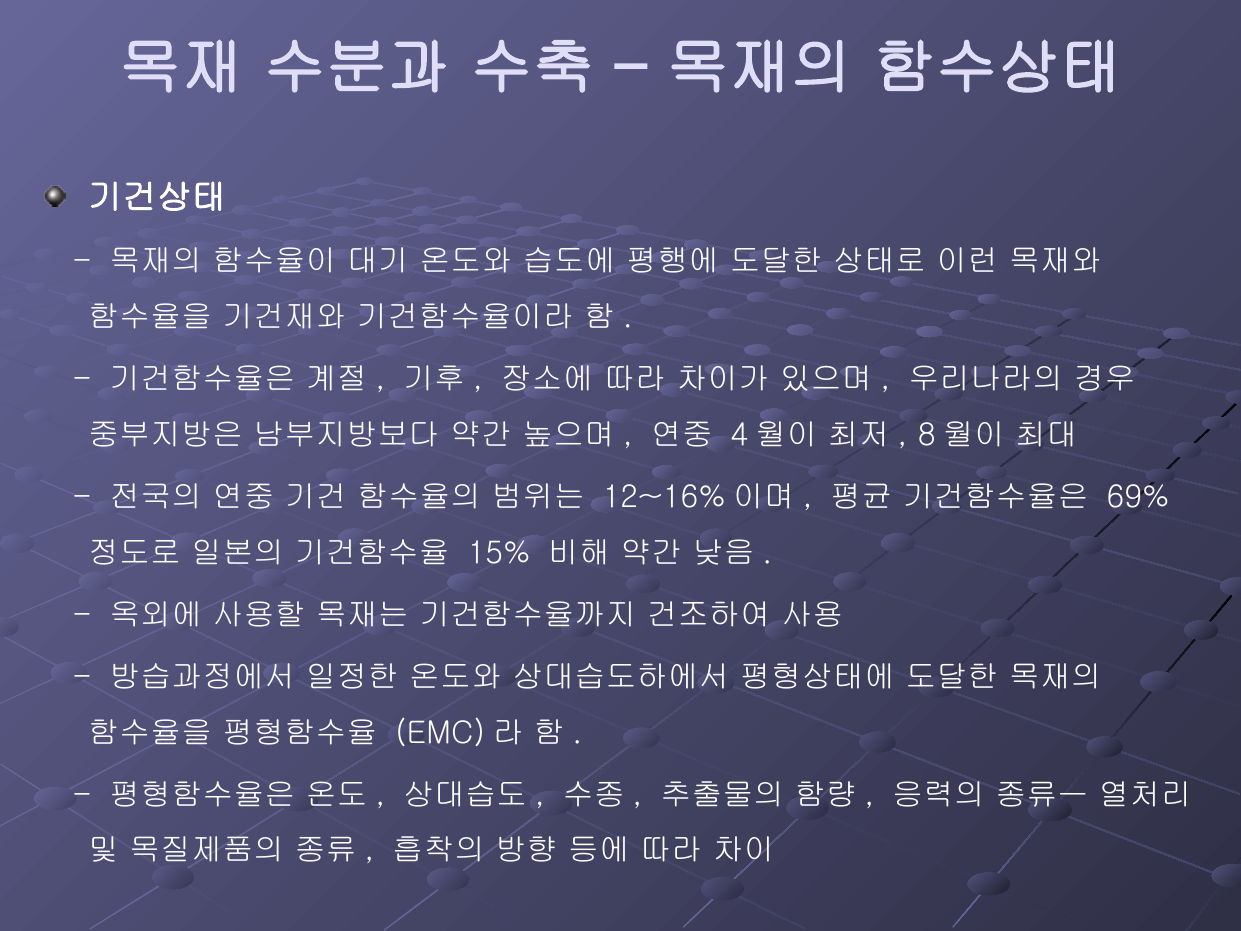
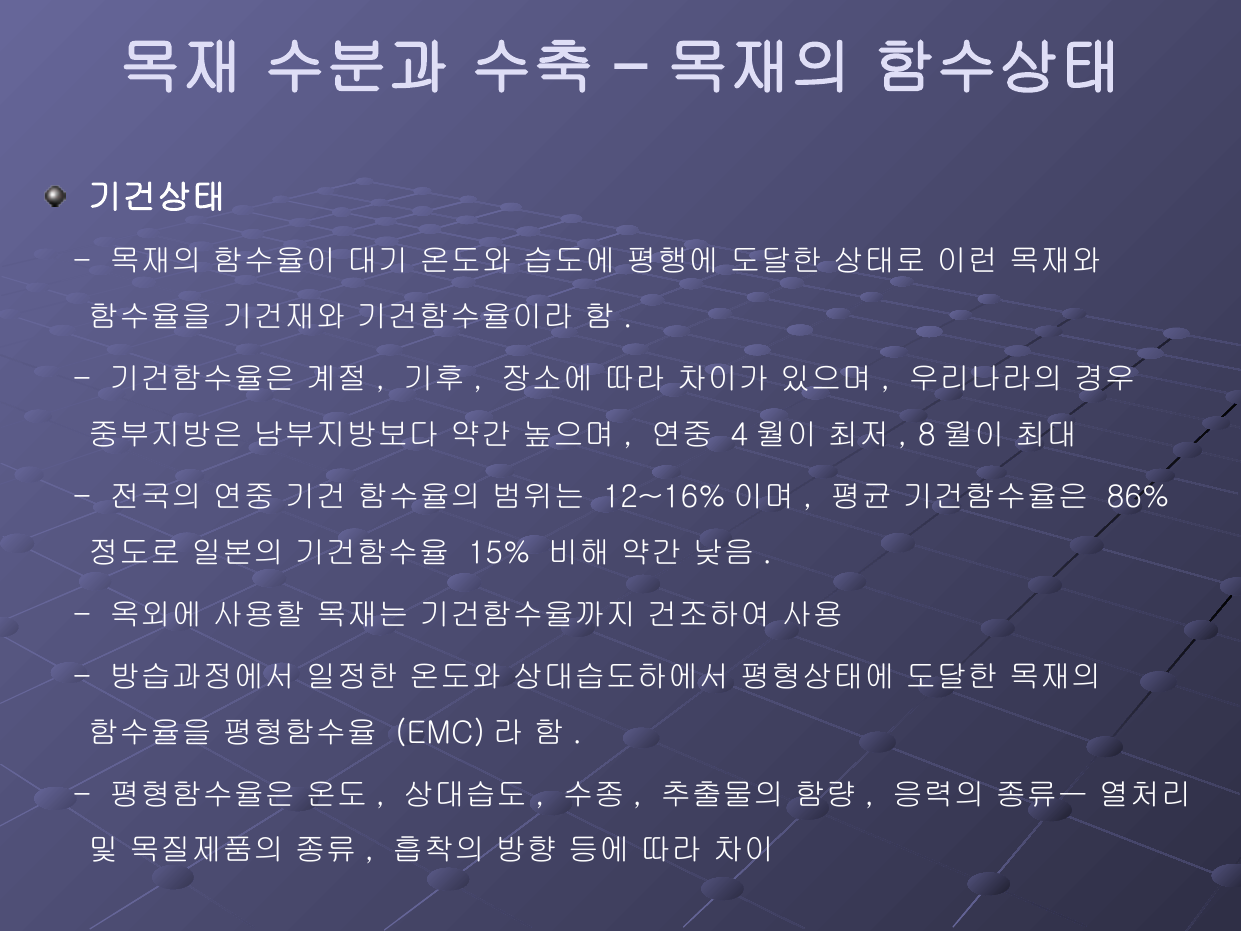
69%: 69% -> 86% (1138, 497)
